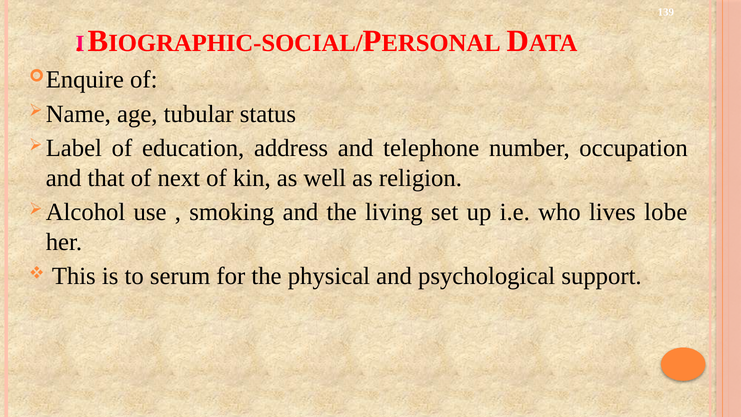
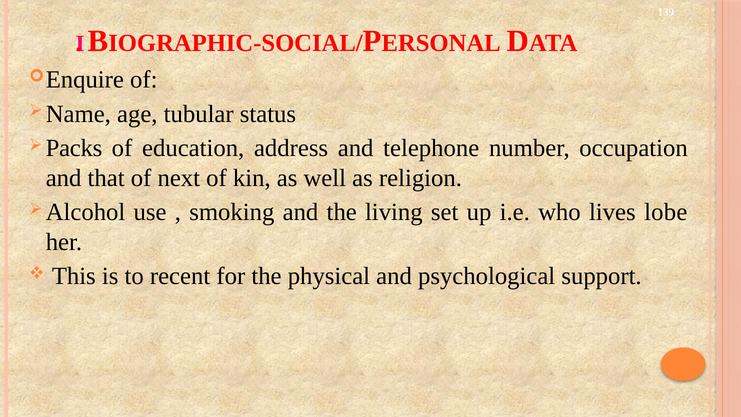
Label: Label -> Packs (74, 148)
serum: serum -> recent (180, 276)
